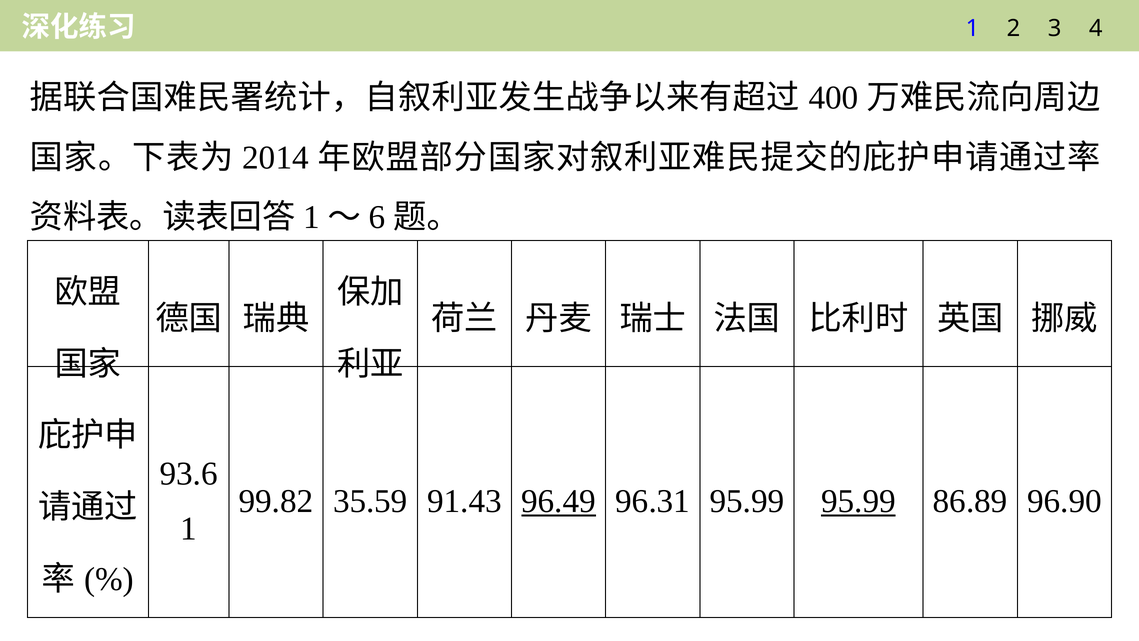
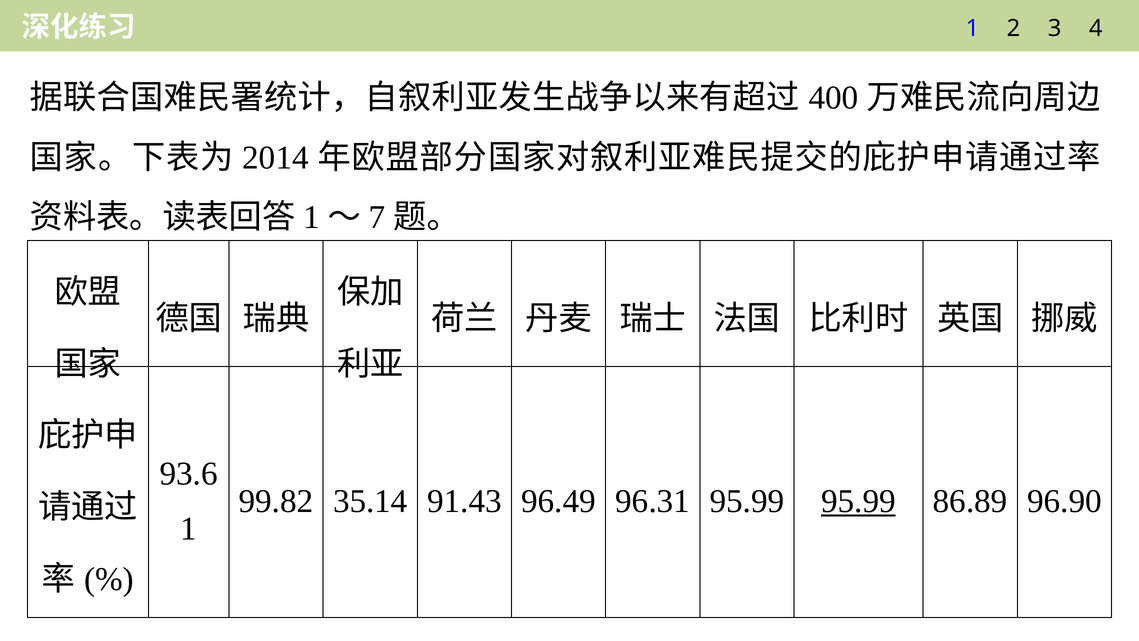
6: 6 -> 7 (377, 217)
35.59: 35.59 -> 35.14 (370, 501)
96.49 underline: present -> none (559, 501)
